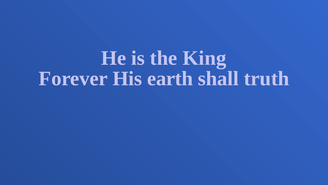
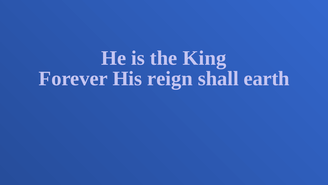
earth: earth -> reign (170, 78)
truth: truth -> earth (267, 78)
